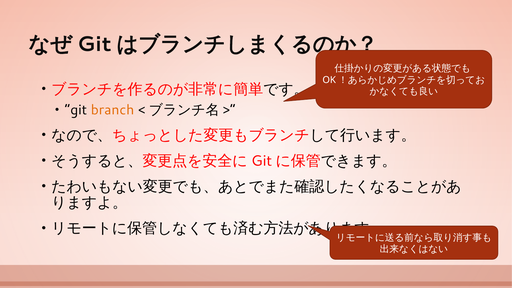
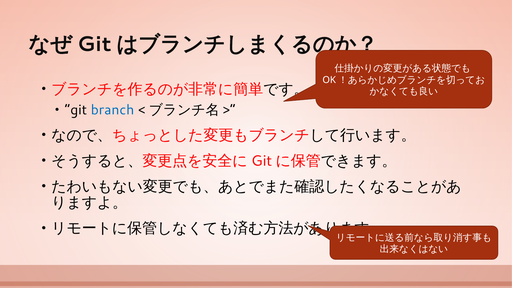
branch colour: orange -> blue (113, 110)
